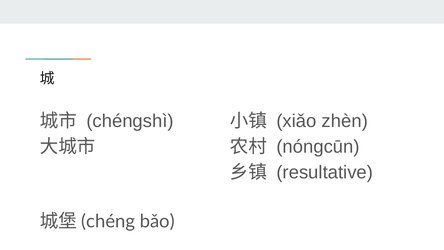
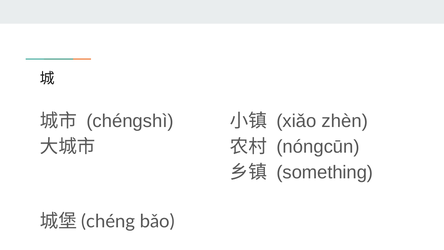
resultative: resultative -> something (325, 172)
